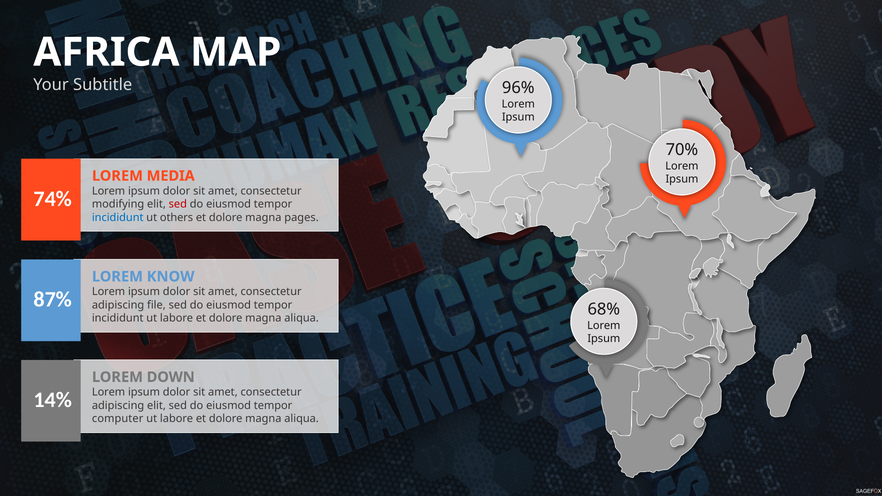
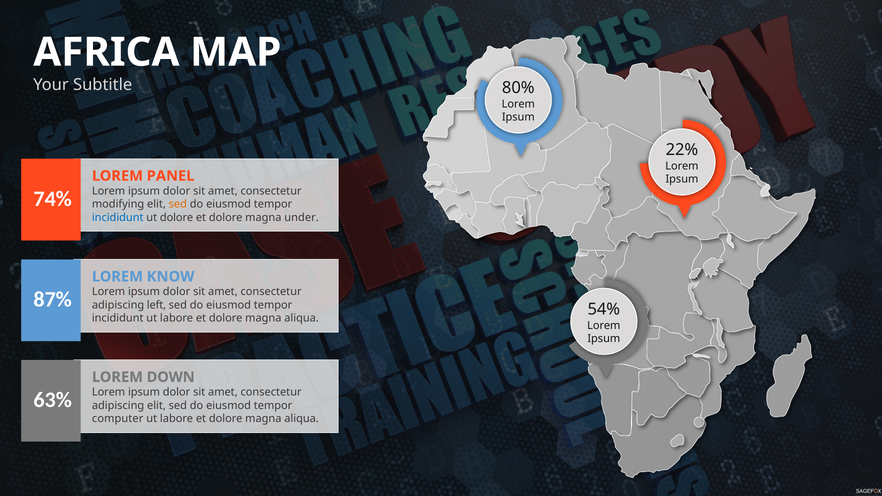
96%: 96% -> 80% (518, 88)
70%: 70% -> 22% (682, 150)
MEDIA: MEDIA -> PANEL (171, 176)
sed colour: red -> orange (178, 204)
ut others: others -> dolore (177, 218)
pages: pages -> under (302, 218)
file: file -> left (157, 305)
68%: 68% -> 54% (604, 309)
14%: 14% -> 63% (53, 400)
